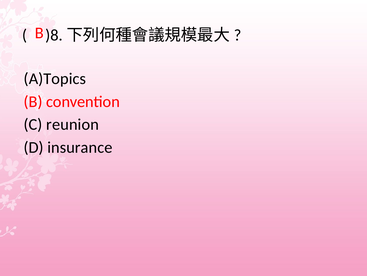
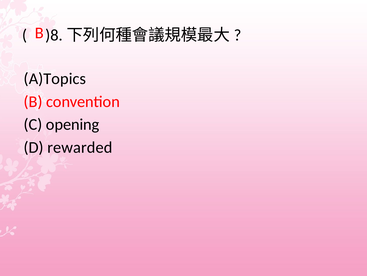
reunion: reunion -> opening (73, 124)
insurance: insurance -> rewarded (80, 147)
